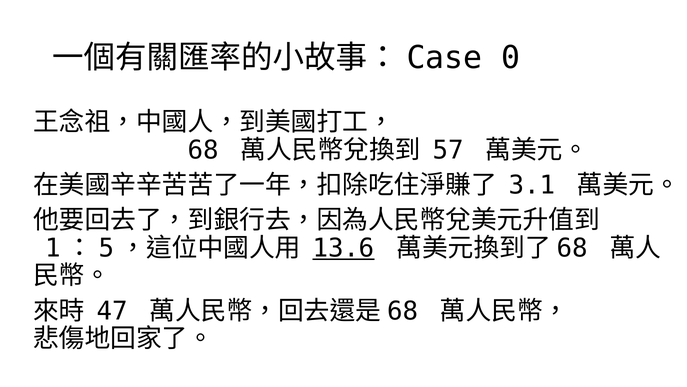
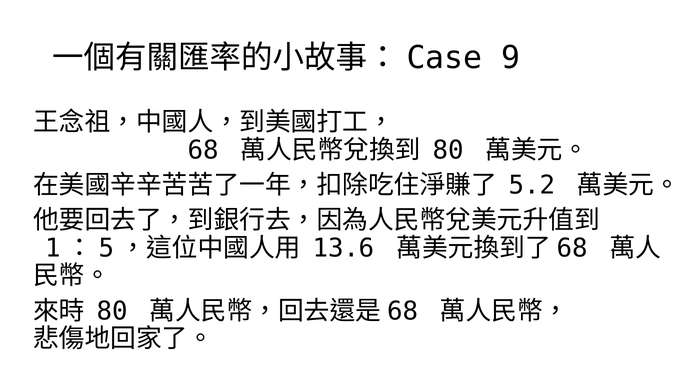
0: 0 -> 9 (511, 58)
57: 57 -> 80 (448, 150)
3.1: 3.1 -> 5.2 (532, 185)
13.6 underline: present -> none (344, 248)
47: 47 -> 80 (112, 311)
